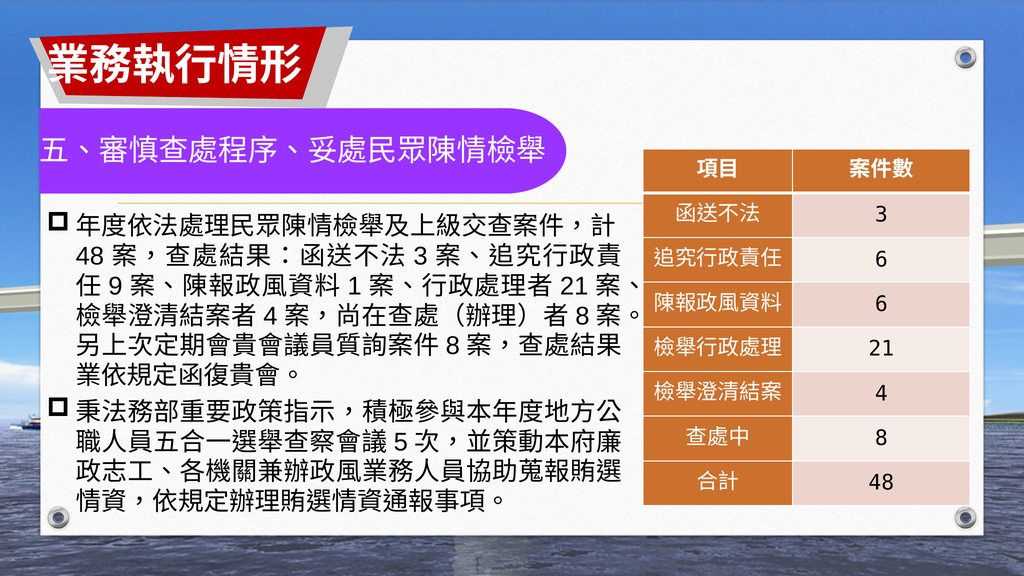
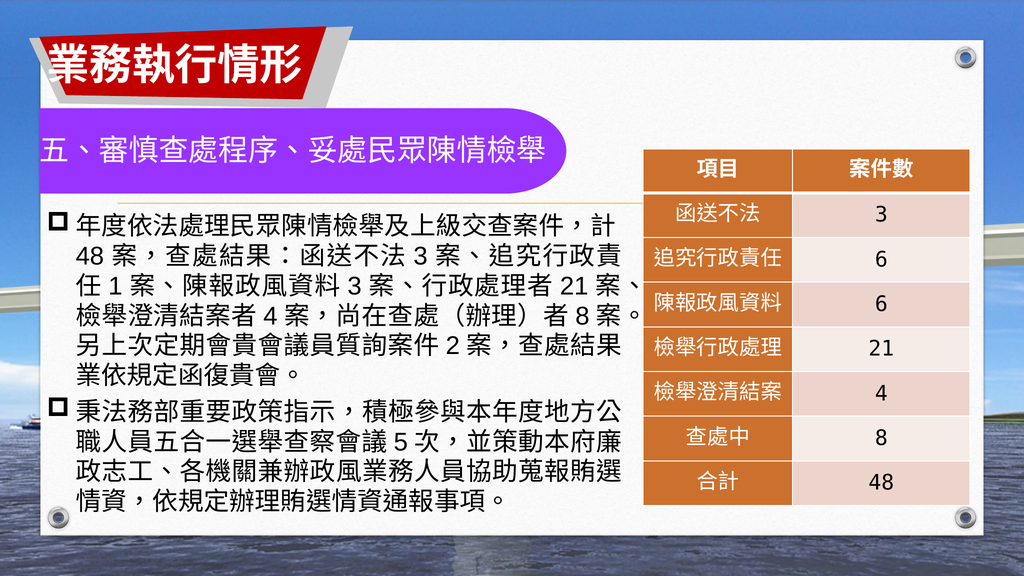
9: 9 -> 1 (115, 286)
1: 1 -> 3 (355, 286)
8: 8 -> 2 (453, 346)
